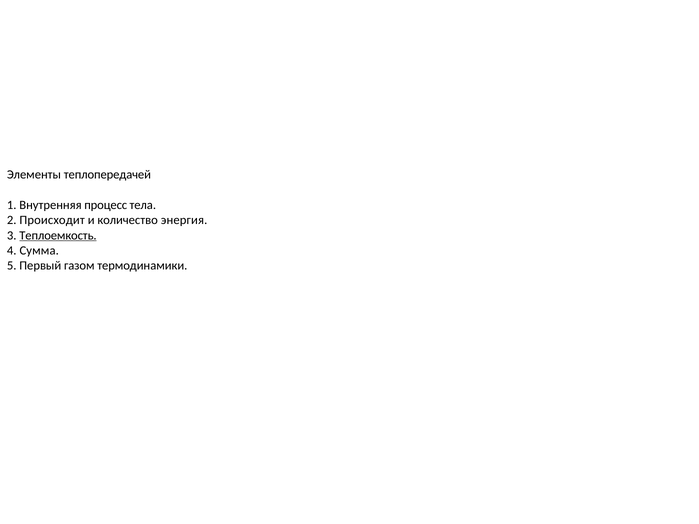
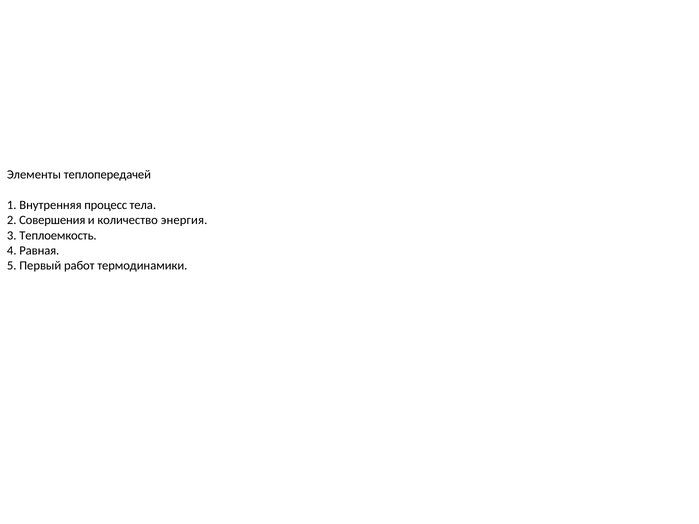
Происходит: Происходит -> Совершения (52, 220)
Теплоемкость underline: present -> none (58, 235)
Сумма: Сумма -> Равная (39, 251)
газом: газом -> работ (79, 266)
